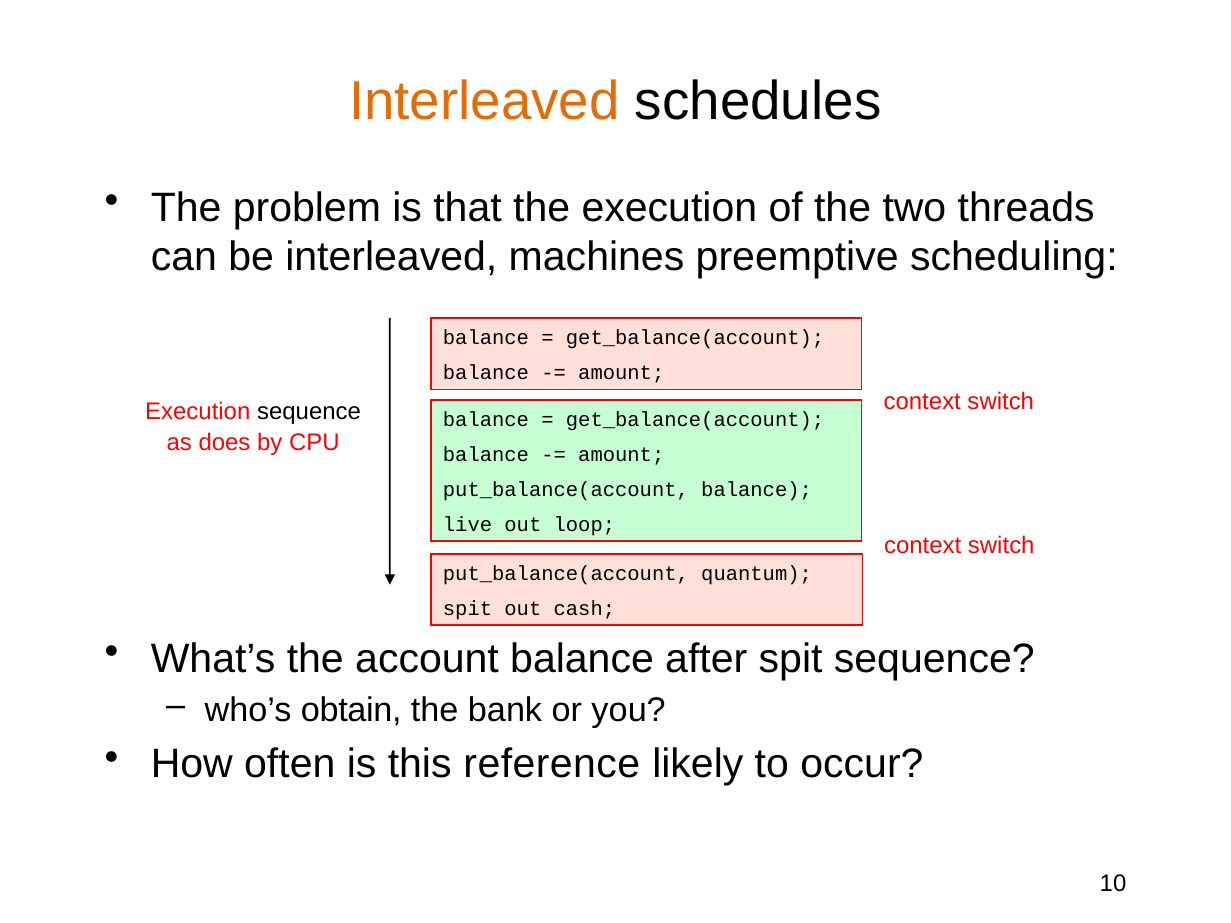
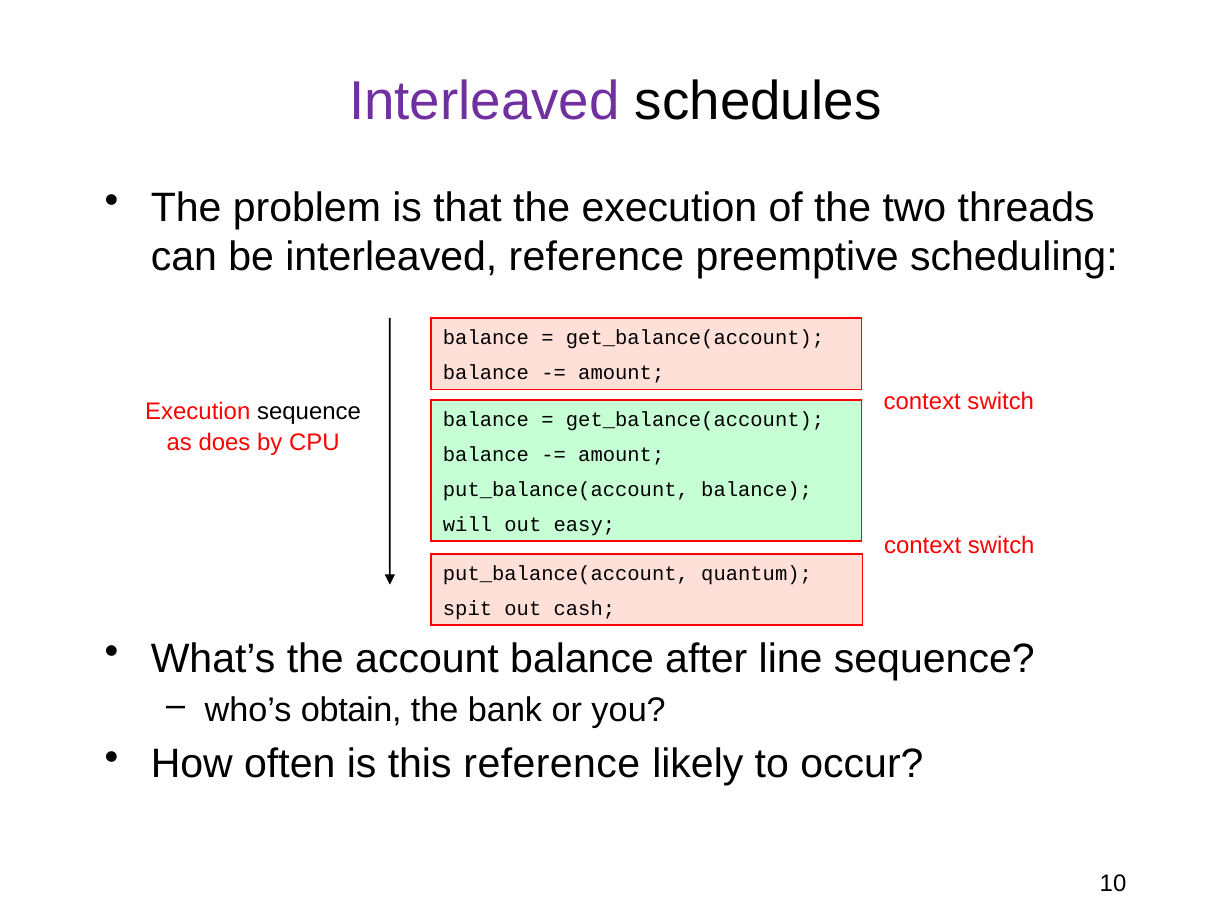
Interleaved colour: orange -> purple (484, 101)
interleaved machines: machines -> reference (596, 257)
live: live -> will (468, 525)
loop: loop -> easy (584, 525)
after spit: spit -> line (791, 659)
